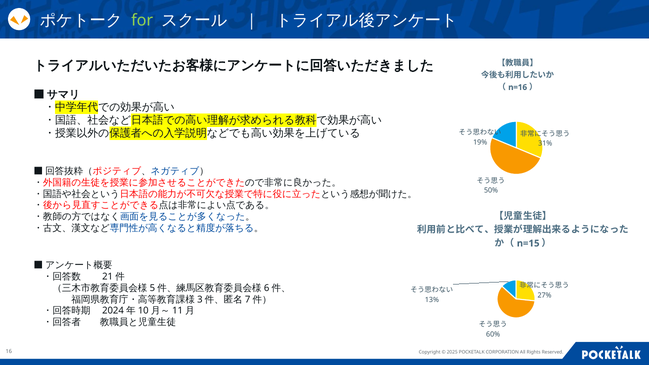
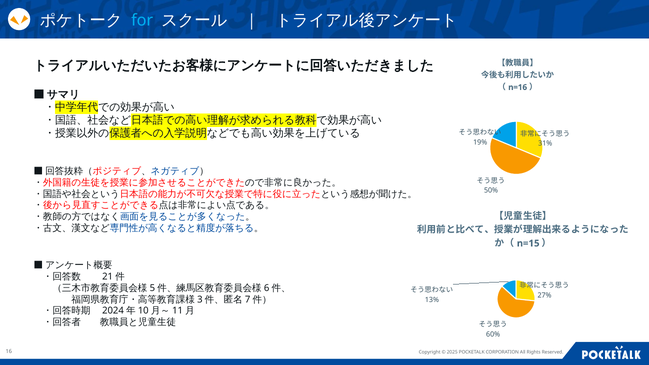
for colour: light green -> light blue (142, 20)
